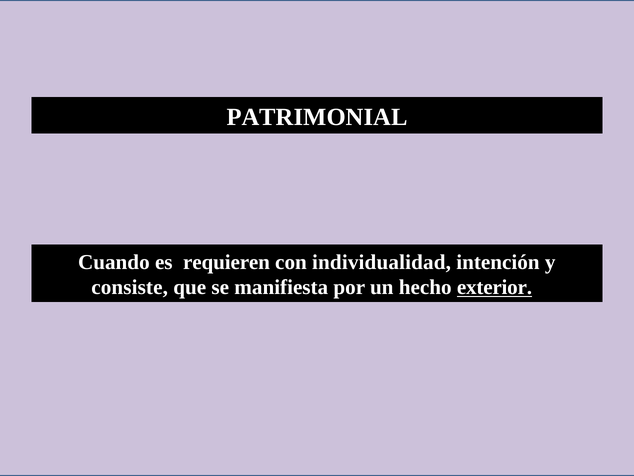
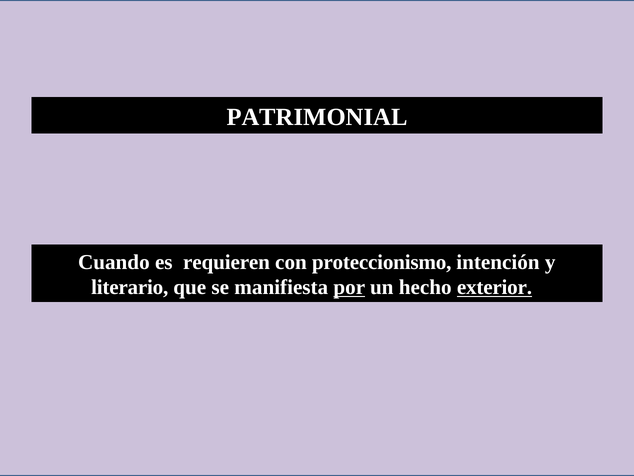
individualidad: individualidad -> proteccionismo (382, 262)
consiste: consiste -> literario (130, 287)
por underline: none -> present (349, 287)
